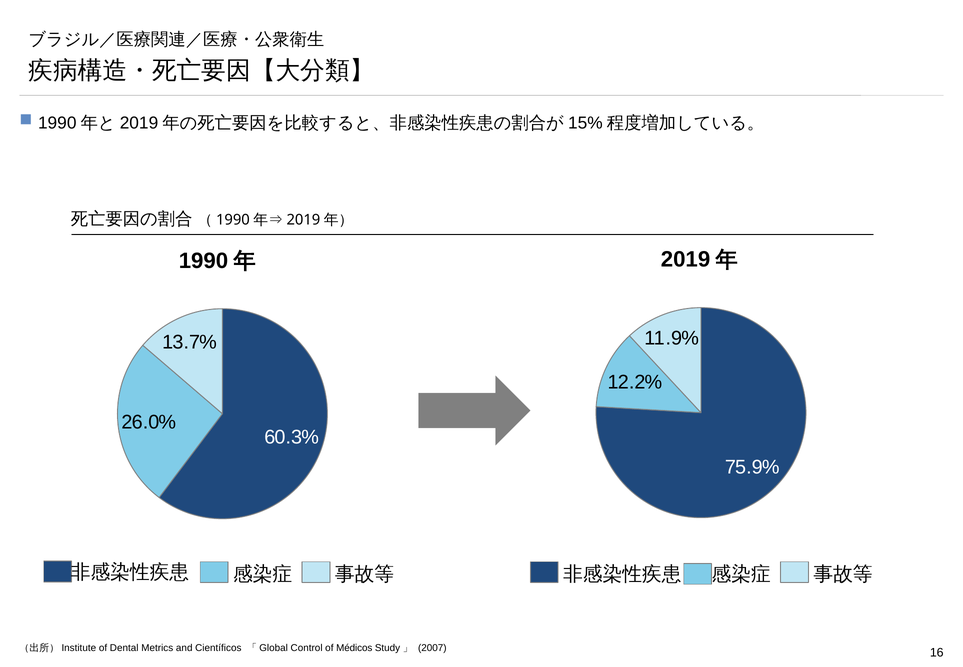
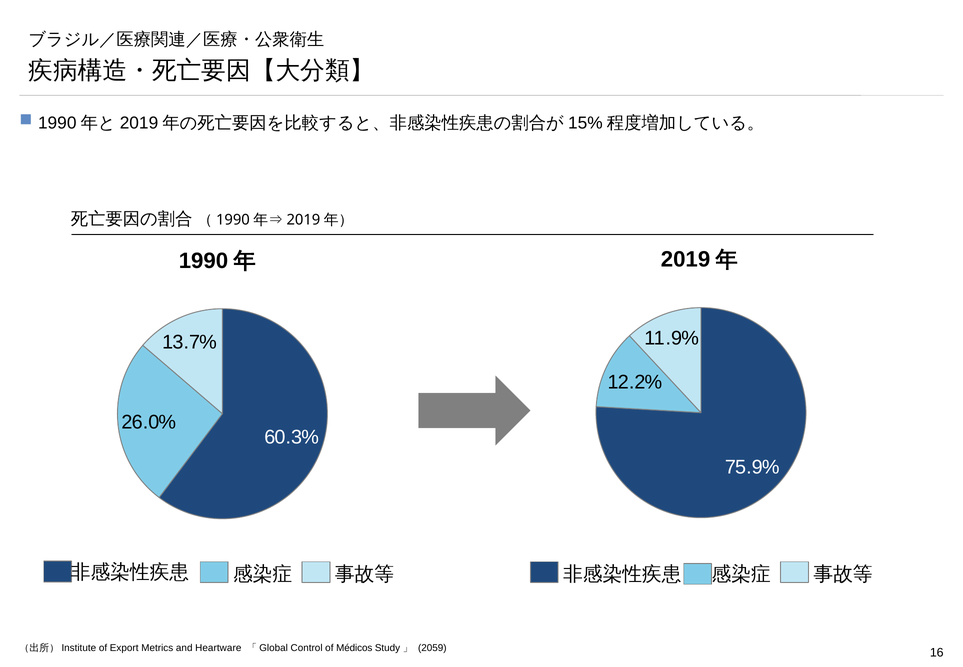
Dental: Dental -> Export (124, 648)
Científicos: Científicos -> Heartware (218, 648)
2007: 2007 -> 2059 (432, 648)
